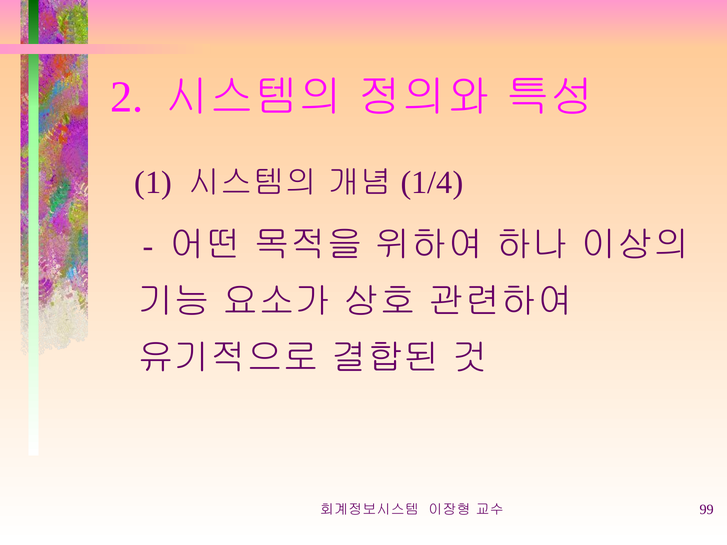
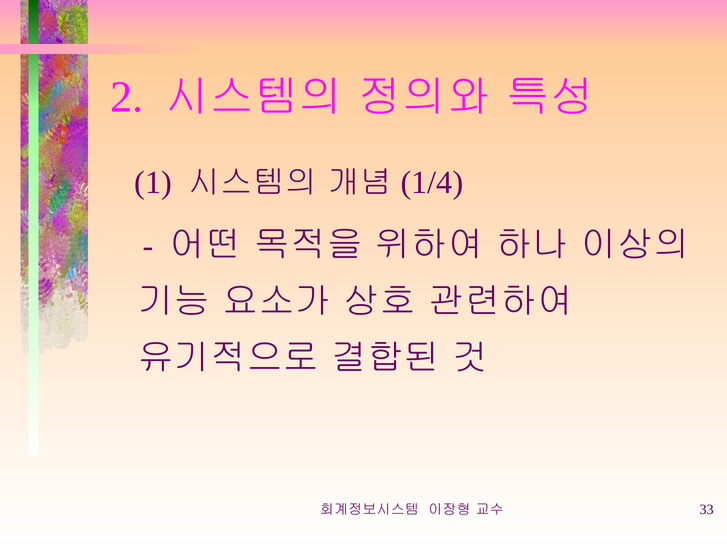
99: 99 -> 33 (707, 510)
